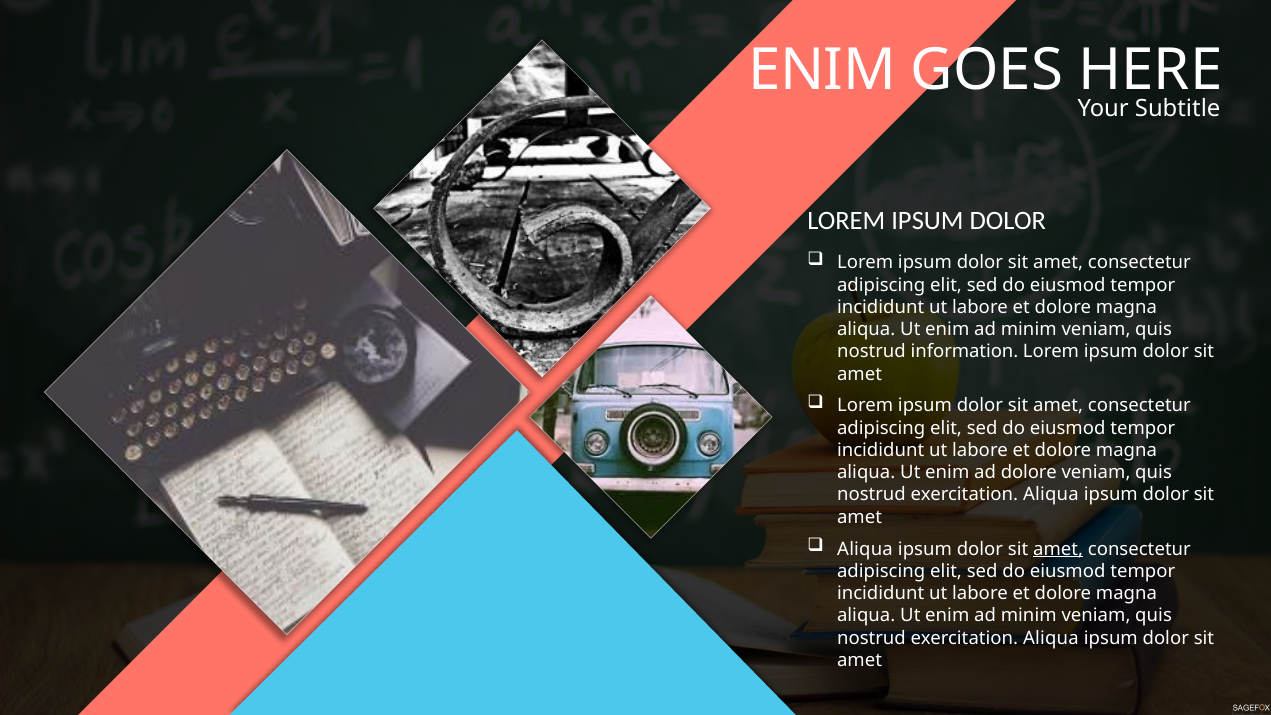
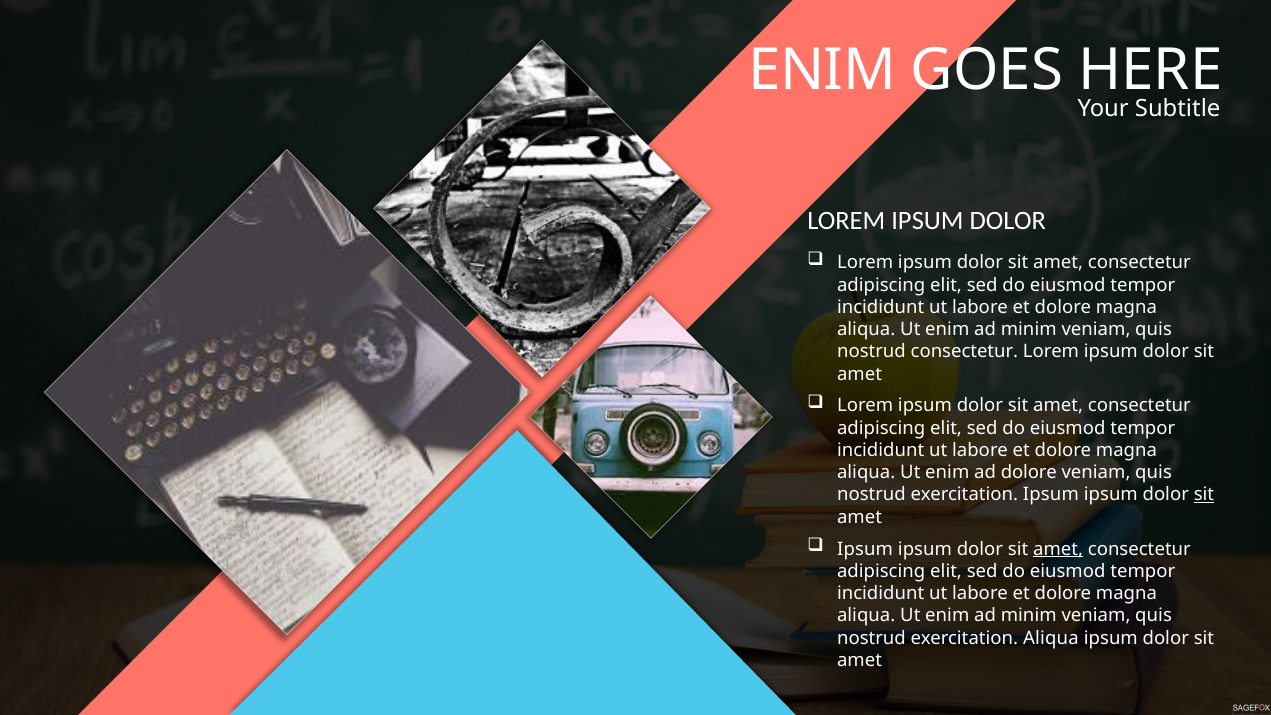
nostrud information: information -> consectetur (964, 352)
Aliqua: Aliqua -> Ipsum (1051, 495)
sit underline: none -> present (1204, 495)
Aliqua: Aliqua -> Ipsum (865, 549)
